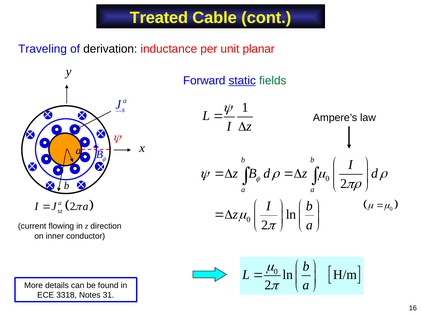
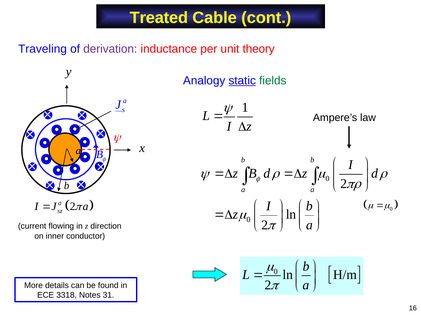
derivation colour: black -> purple (110, 49)
planar: planar -> theory (259, 49)
Forward: Forward -> Analogy (204, 81)
